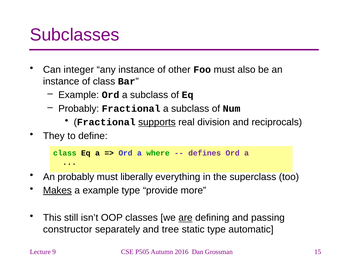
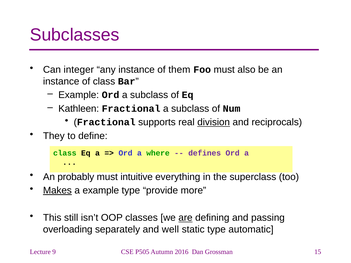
other: other -> them (179, 70)
Probably: Probably -> Kathleen (79, 109)
supports underline: present -> none (157, 122)
division underline: none -> present (214, 122)
liberally: liberally -> intuitive (137, 177)
constructor: constructor -> overloading (68, 230)
tree: tree -> well (170, 230)
